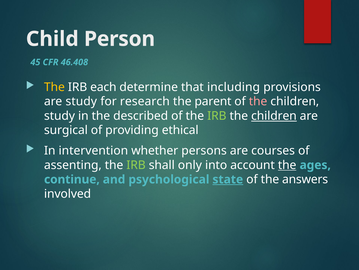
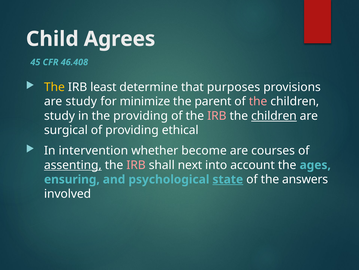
Person: Person -> Agrees (120, 39)
each: each -> least (103, 87)
including: including -> purposes (234, 87)
research: research -> minimize (145, 101)
the described: described -> providing (141, 116)
IRB colour: light green -> pink (217, 116)
persons: persons -> become (204, 150)
assenting underline: none -> present (73, 165)
IRB colour: light green -> pink (136, 165)
only: only -> next (190, 165)
the underline: present -> none (287, 165)
continue: continue -> ensuring (72, 179)
